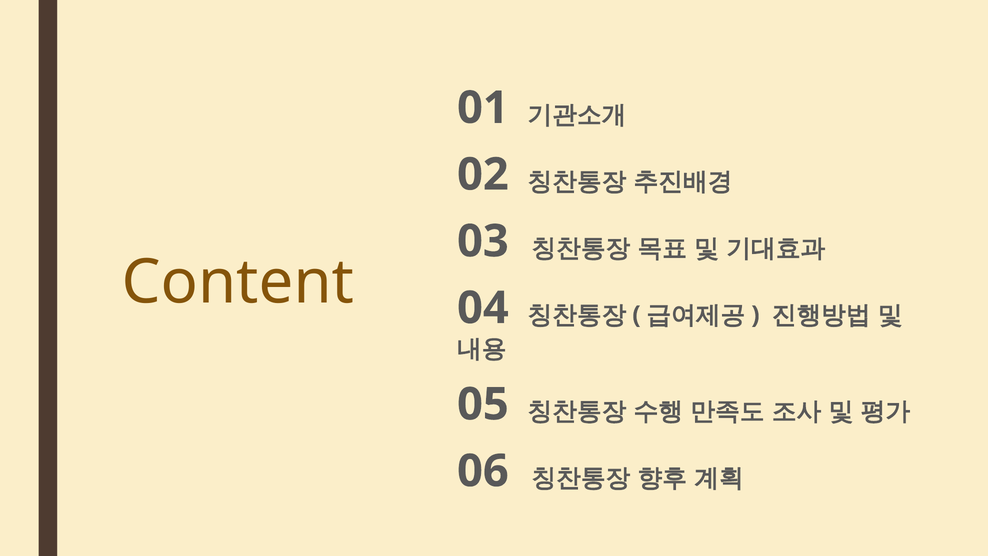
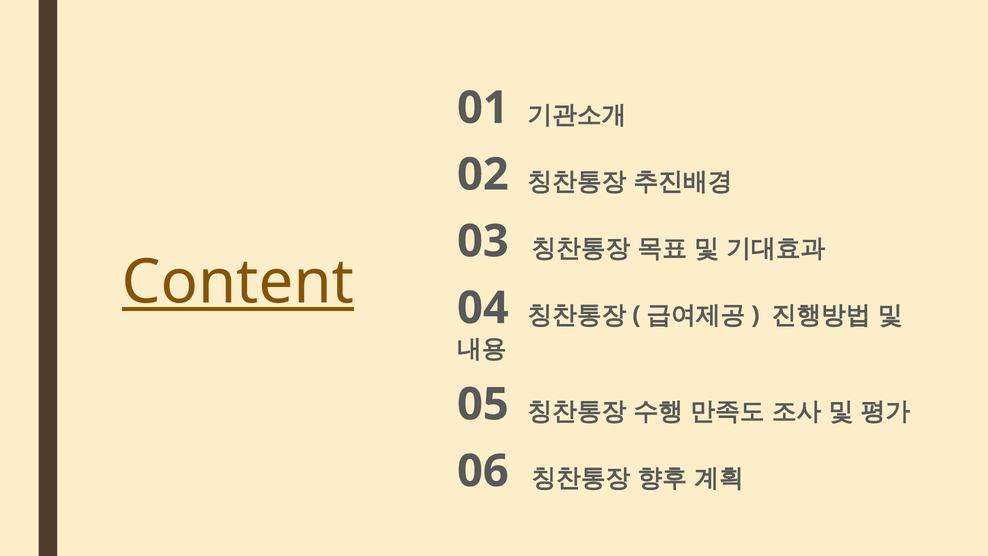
Content underline: none -> present (238, 282)
